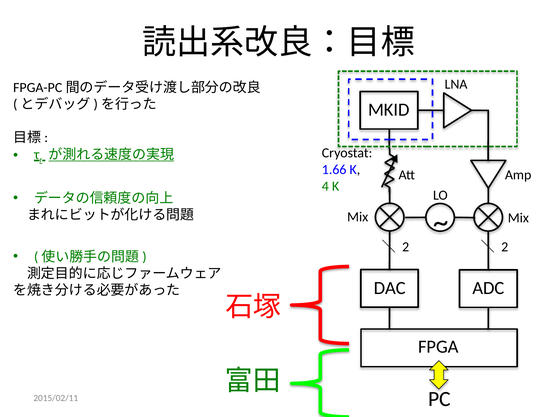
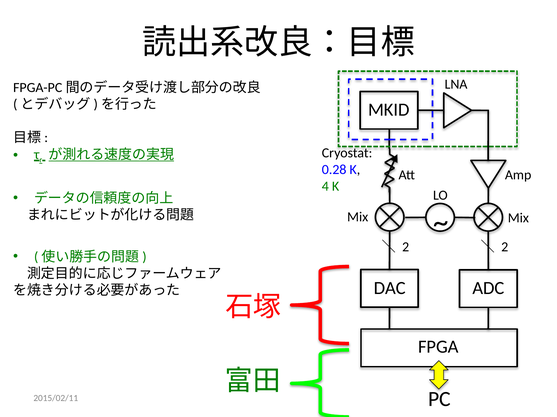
1.66: 1.66 -> 0.28 (334, 170)
